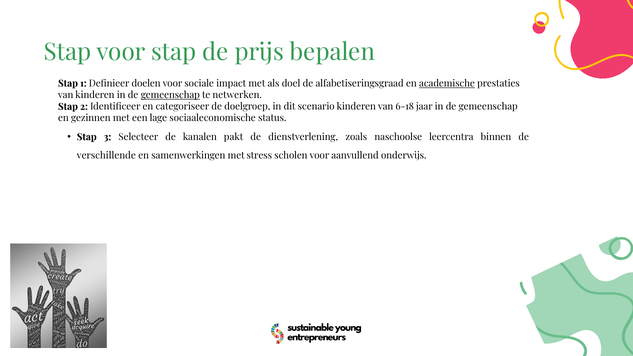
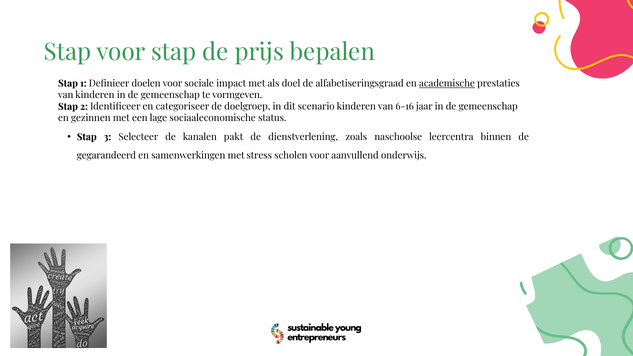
gemeenschap underline: present -> none (170, 95)
netwerken: netwerken -> vormgeven (237, 95)
6-18: 6-18 -> 6-16 (405, 107)
verschillende: verschillende -> gegarandeerd (106, 156)
